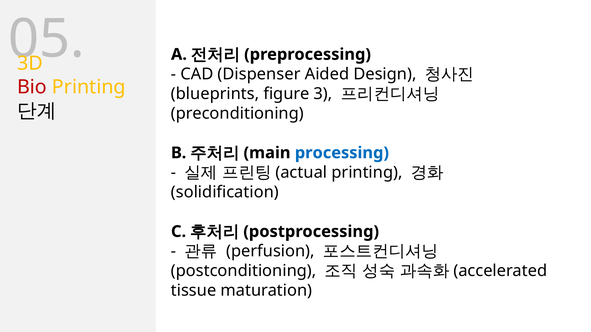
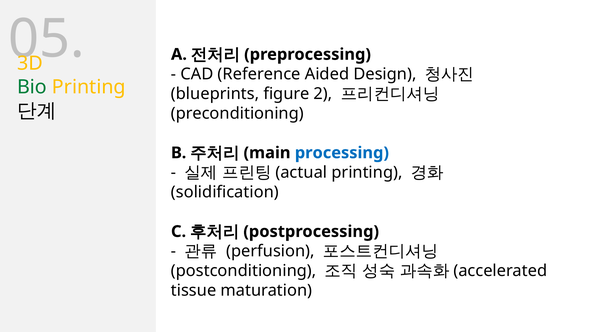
Dispenser: Dispenser -> Reference (259, 74)
Bio colour: red -> green (32, 87)
3: 3 -> 2 (323, 94)
